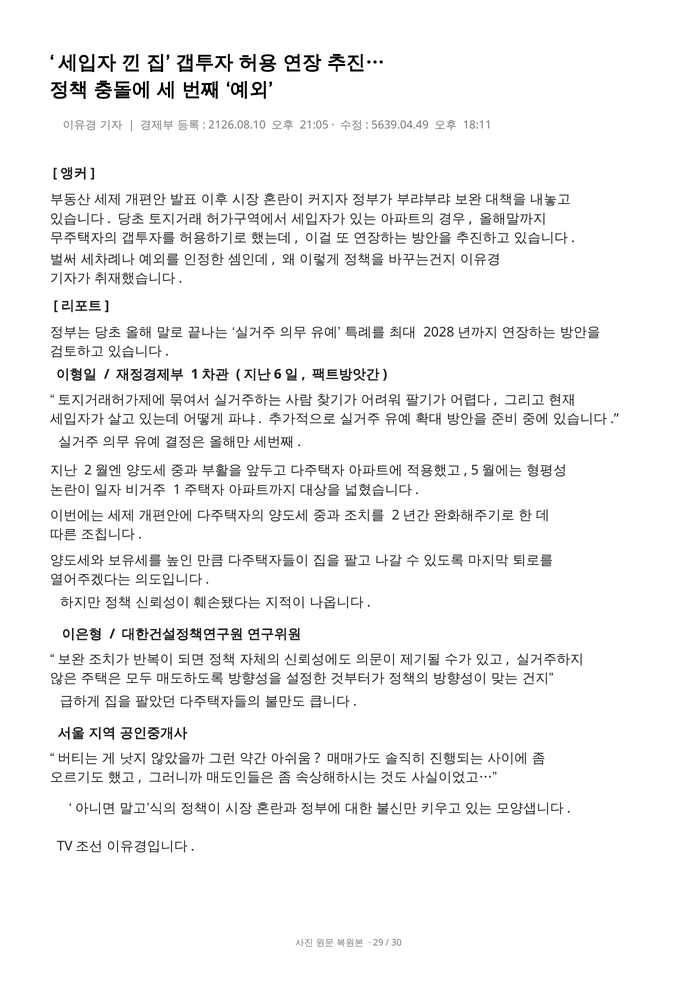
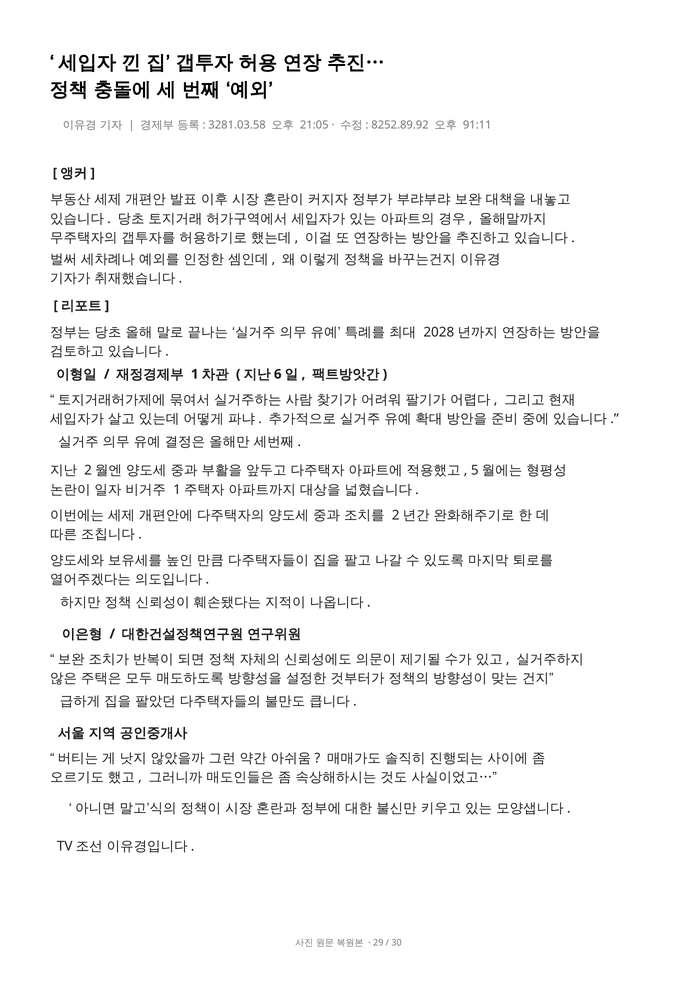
2126.08.10: 2126.08.10 -> 3281.03.58 (237, 125)
5639.04.49: 5639.04.49 -> 8252.89.92 (400, 125)
18:11: 18:11 -> 91:11 (477, 125)
